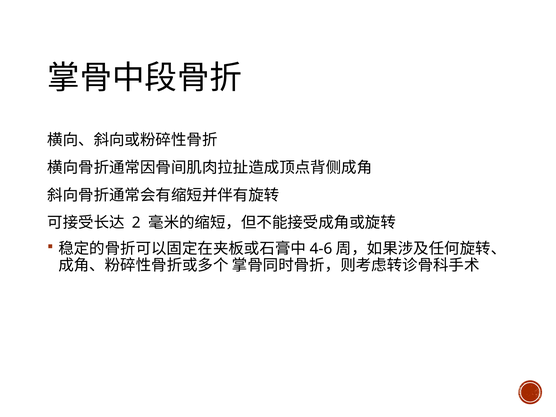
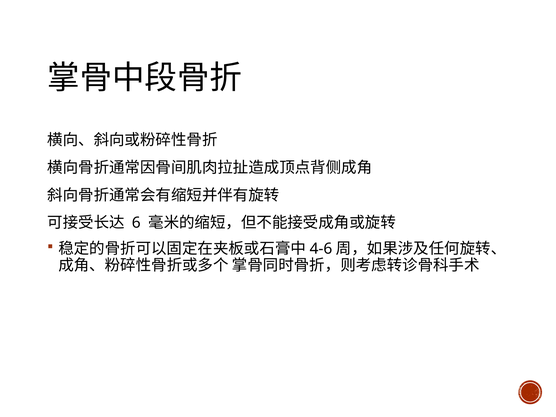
2: 2 -> 6 (136, 223)
